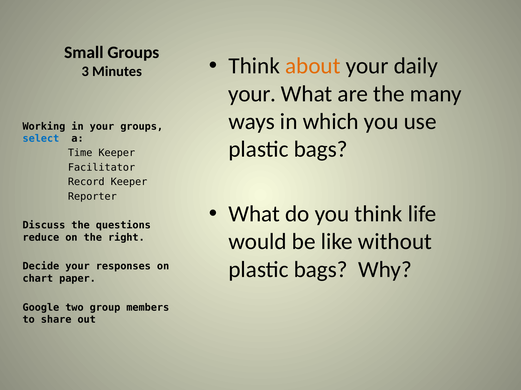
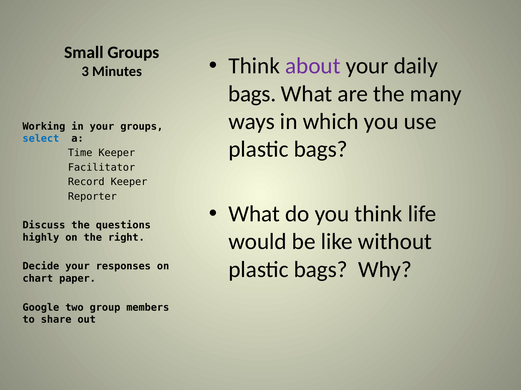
about colour: orange -> purple (313, 66)
your: your -> bags (252, 94)
reduce: reduce -> highly (41, 238)
